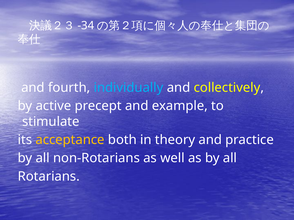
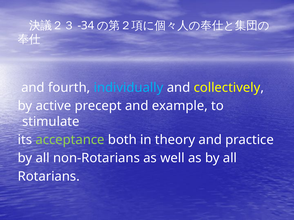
acceptance colour: yellow -> light green (70, 140)
